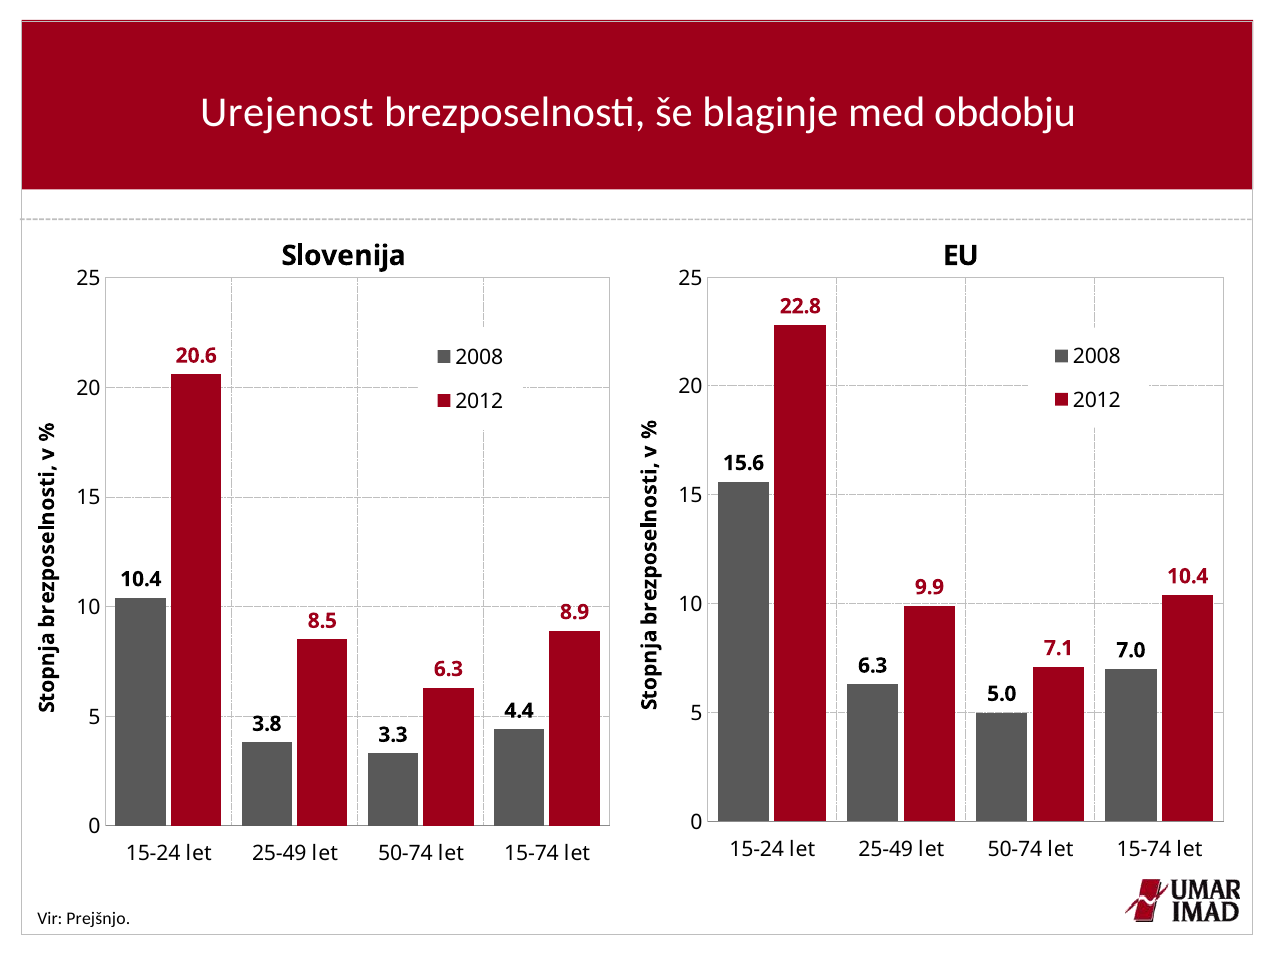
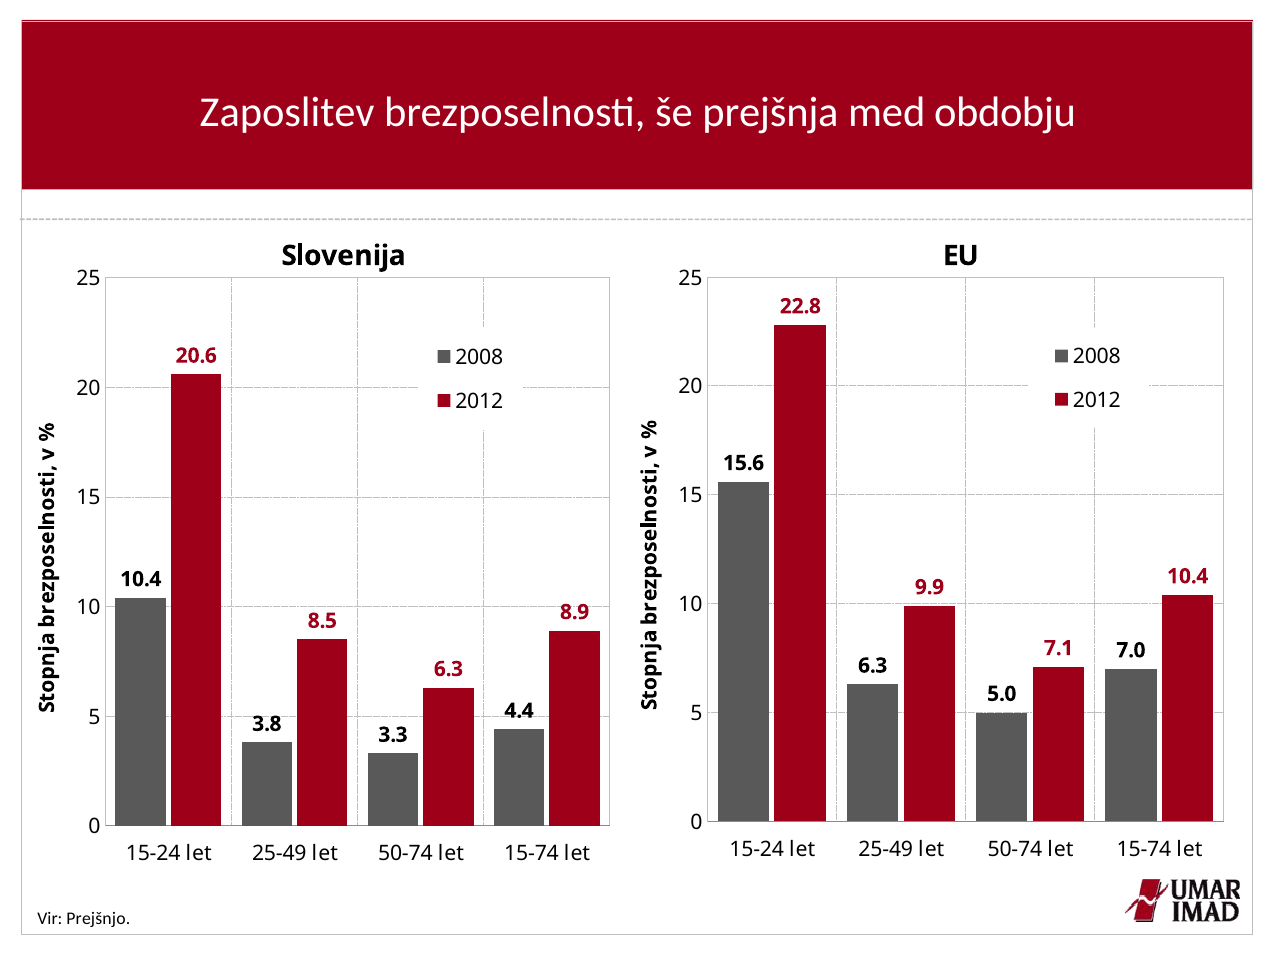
Urejenost: Urejenost -> Zaposlitev (287, 113)
blaginje: blaginje -> prejšnja (771, 113)
